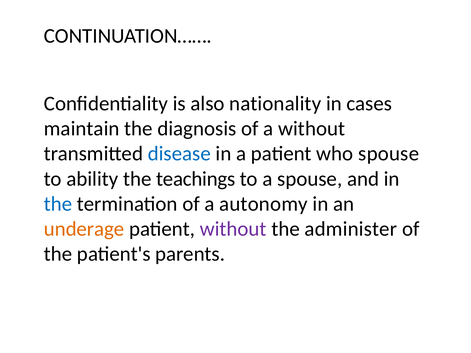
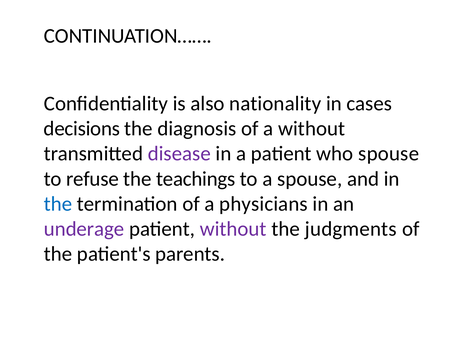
maintain: maintain -> decisions (82, 129)
disease colour: blue -> purple (179, 154)
ability: ability -> refuse (92, 179)
autonomy: autonomy -> physicians (263, 204)
underage colour: orange -> purple (84, 229)
administer: administer -> judgments (351, 229)
